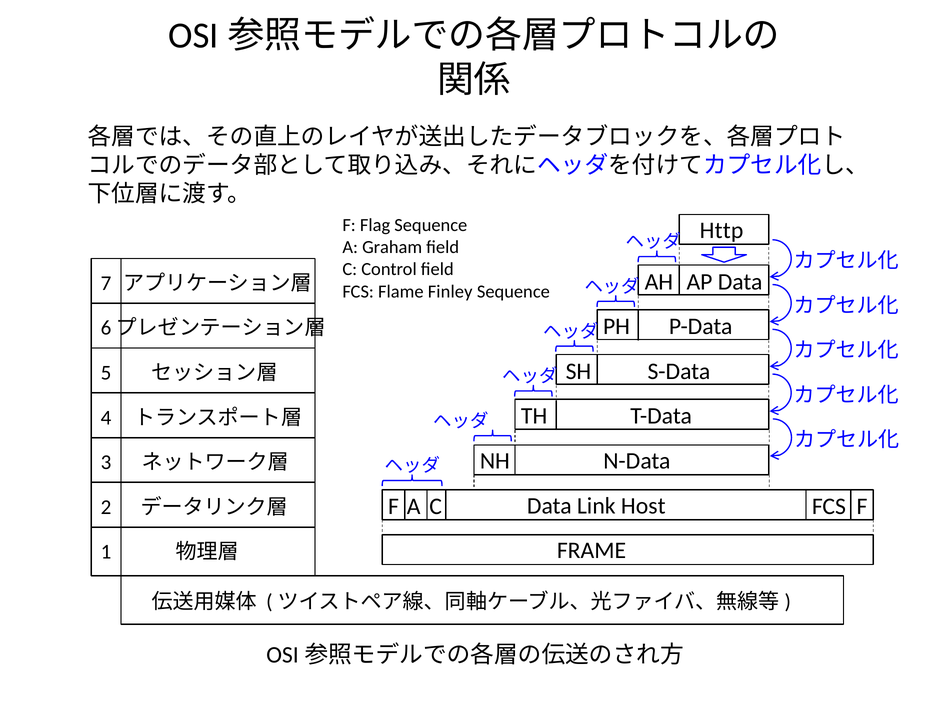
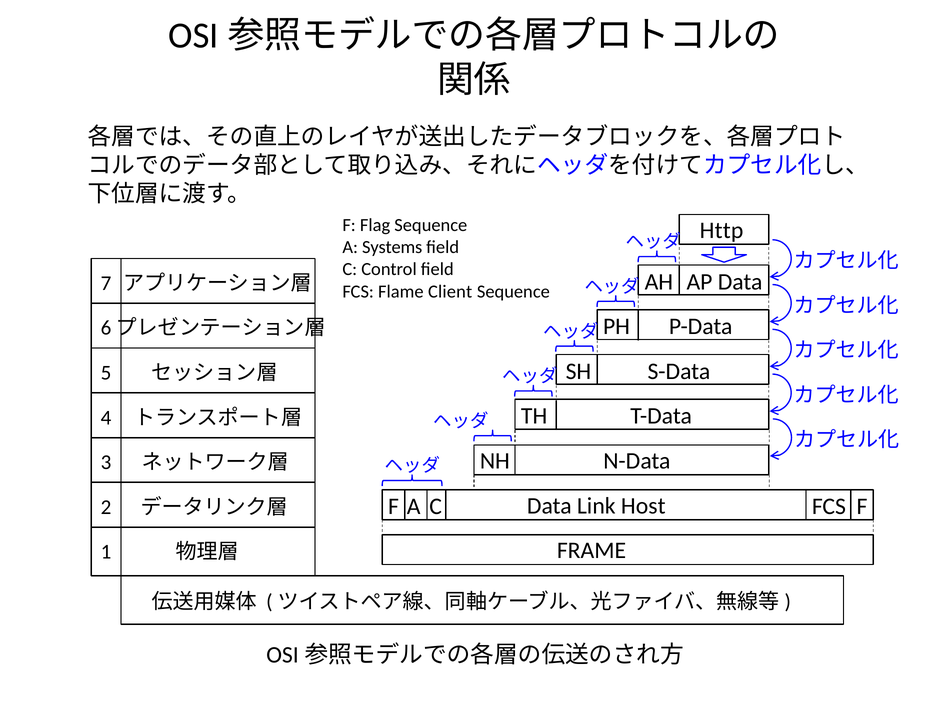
Graham: Graham -> Systems (392, 247)
Finley: Finley -> Client (450, 291)
